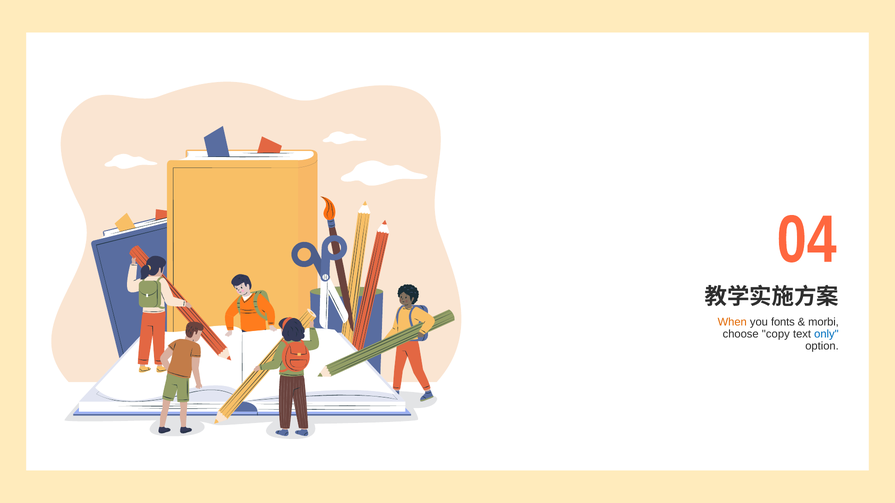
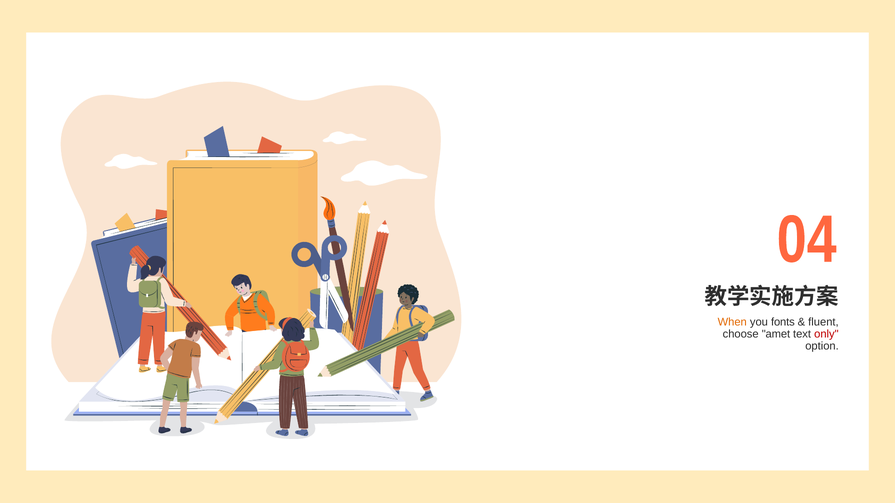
morbi: morbi -> fluent (823, 322)
copy: copy -> amet (776, 334)
only colour: blue -> red (826, 334)
